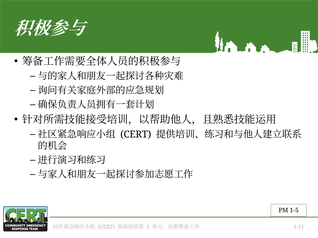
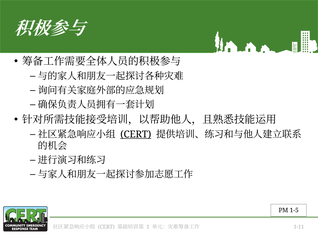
CERT underline: none -> present (136, 135)
